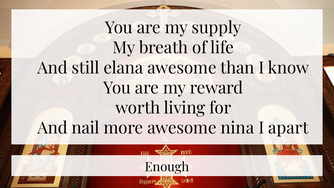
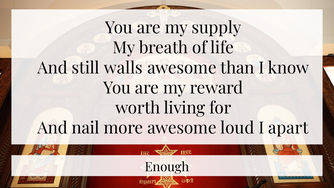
elana: elana -> walls (123, 68)
nina: nina -> loud (237, 128)
